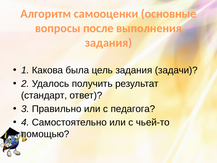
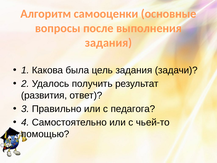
стандарт: стандарт -> развития (44, 95)
